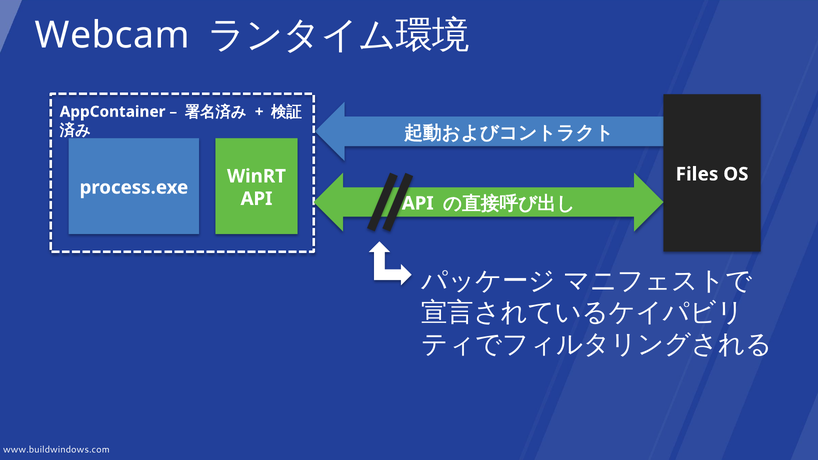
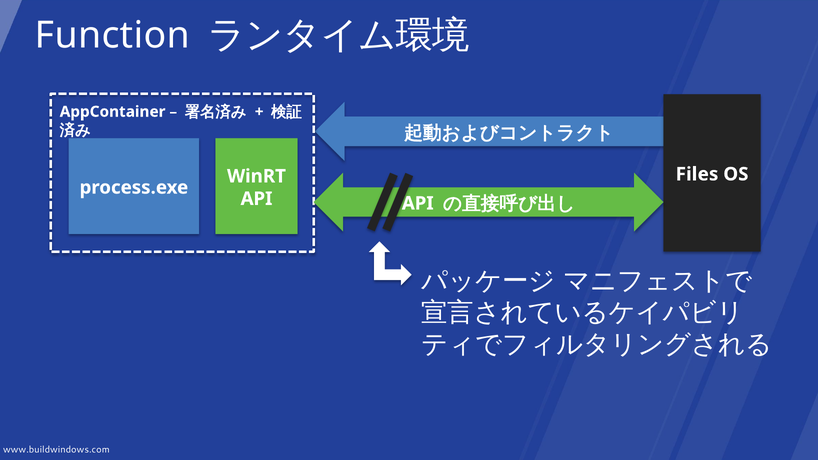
Webcam: Webcam -> Function (112, 35)
